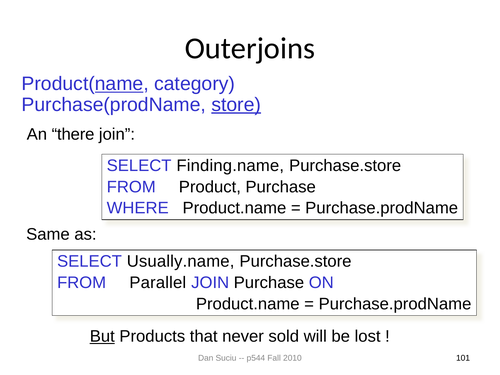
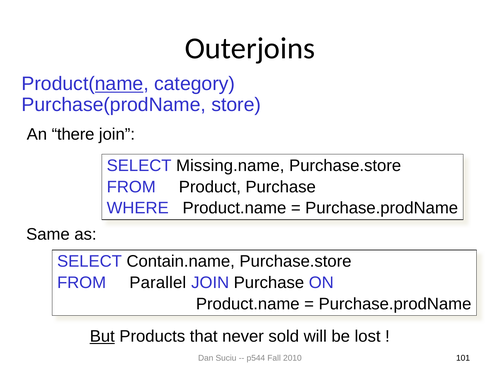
store underline: present -> none (236, 105)
Finding.name: Finding.name -> Missing.name (230, 166)
Usually.name: Usually.name -> Contain.name (181, 261)
